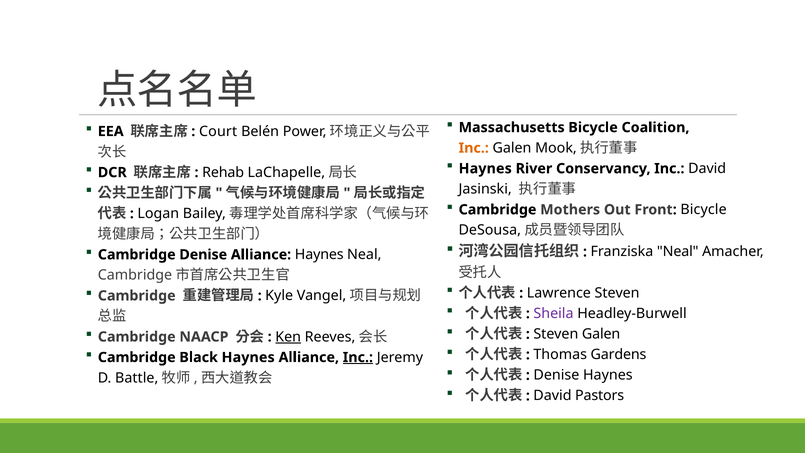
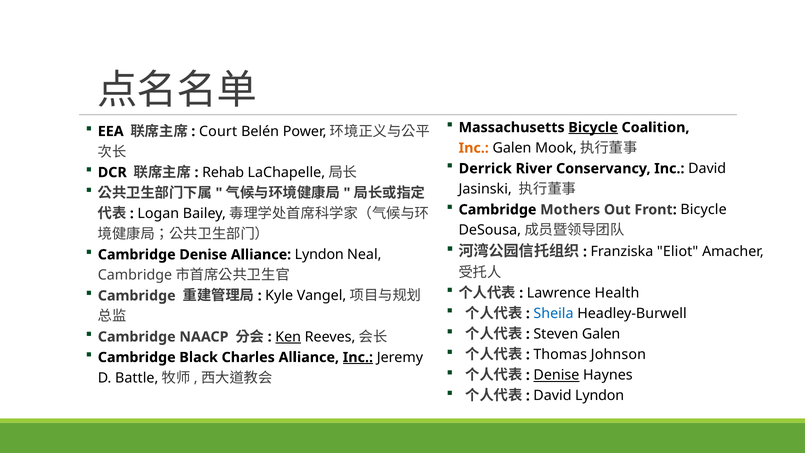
Bicycle underline: none -> present (593, 127)
Haynes: Haynes -> Derrick (485, 169)
Franziska Neal: Neal -> Eliot (678, 252)
Alliance Haynes: Haynes -> Lyndon (319, 255)
Lawrence Steven: Steven -> Health (617, 293)
Sheila colour: purple -> blue (554, 313)
Gardens: Gardens -> Johnson (618, 355)
Black Haynes: Haynes -> Charles (248, 357)
Denise underline: none -> present (556, 375)
David Pastors: Pastors -> Lyndon (600, 396)
